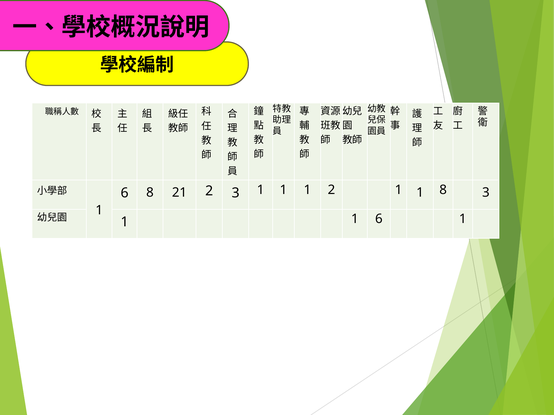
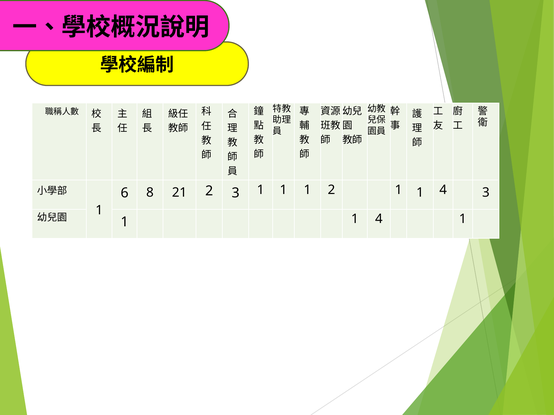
2 1 1 8: 8 -> 4 (443, 190)
6: 6 -> 4 (379, 219)
